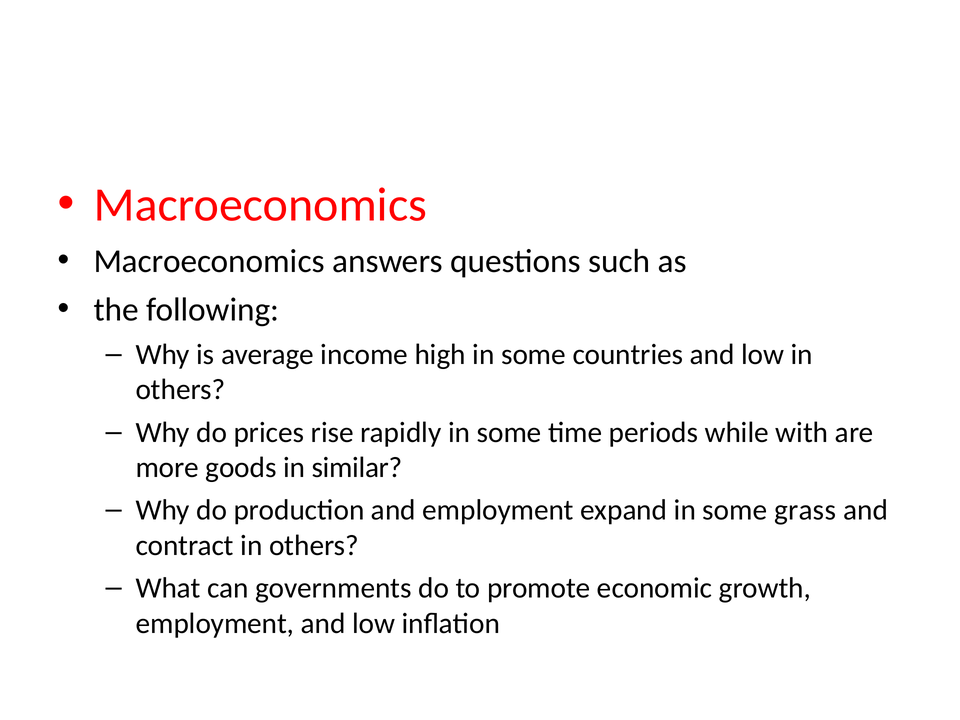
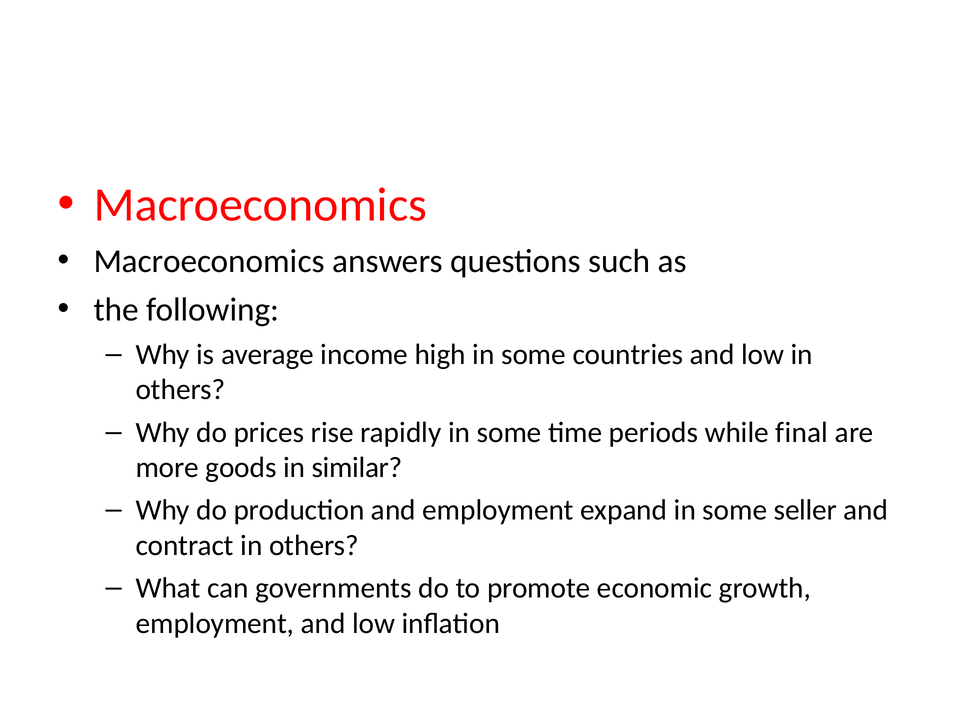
with: with -> final (802, 432)
grass: grass -> seller (805, 510)
